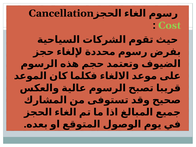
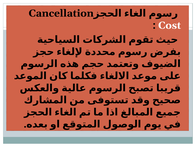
Cost colour: light green -> white (170, 25)
